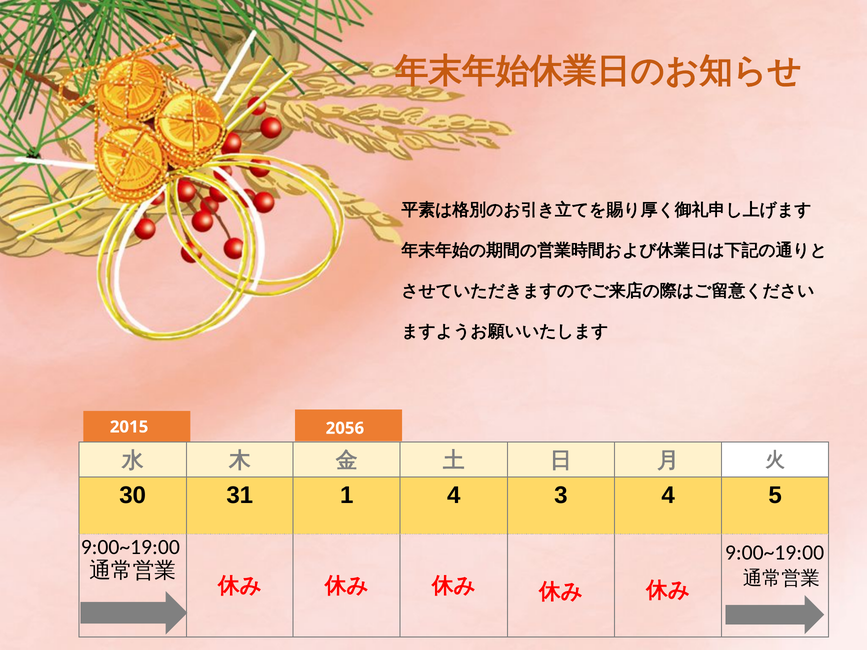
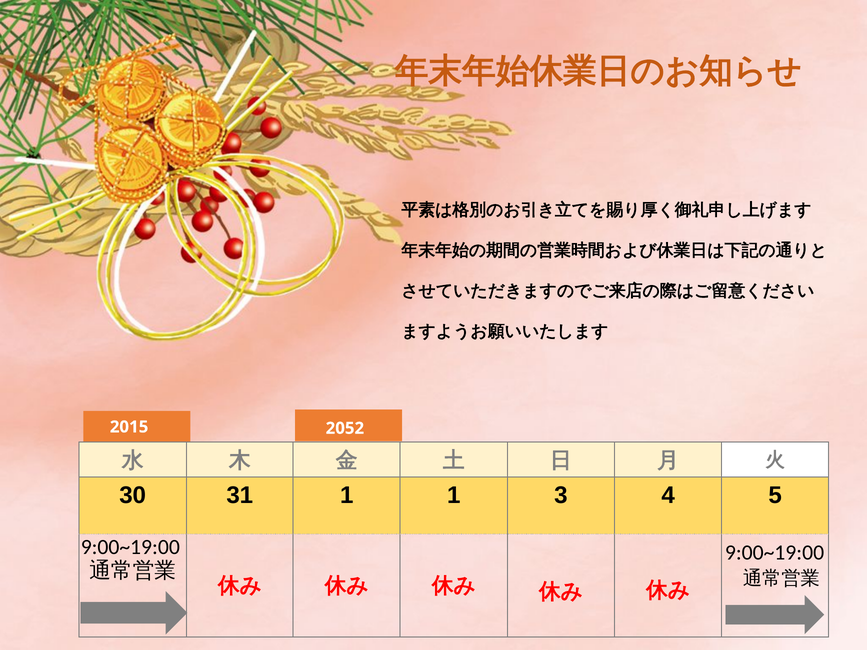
2056: 2056 -> 2052 (345, 428)
1 4: 4 -> 1 (454, 495)
